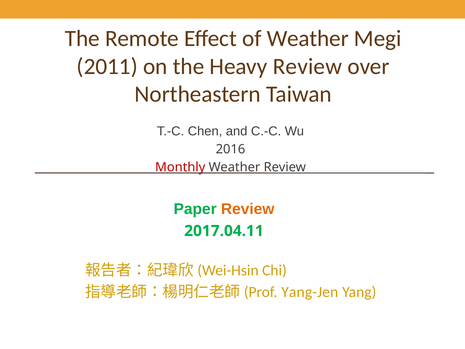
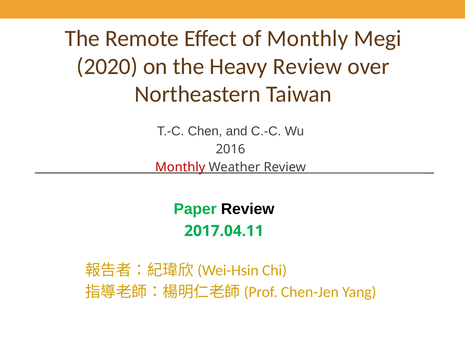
of Weather: Weather -> Monthly (308, 38)
2011: 2011 -> 2020 (107, 66)
Review colour: orange -> black (248, 209)
Yang-Jen: Yang-Jen -> Chen-Jen (310, 292)
